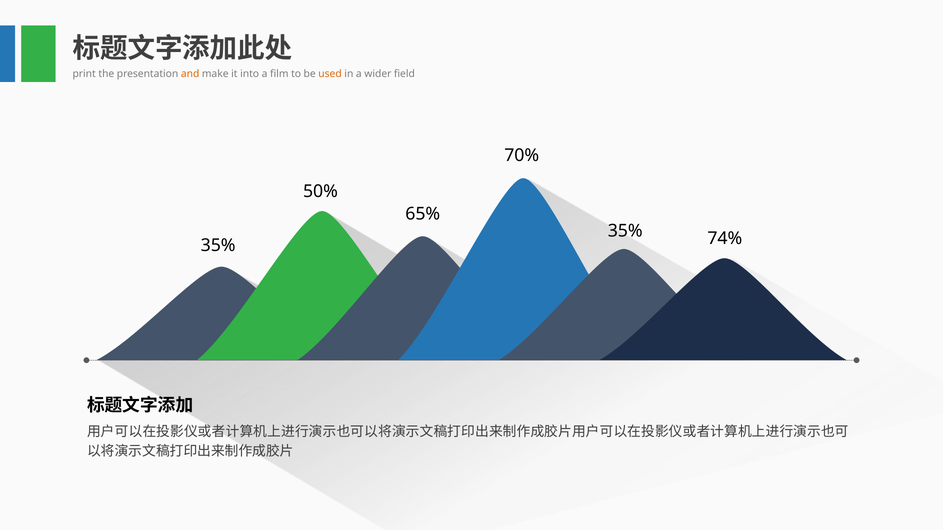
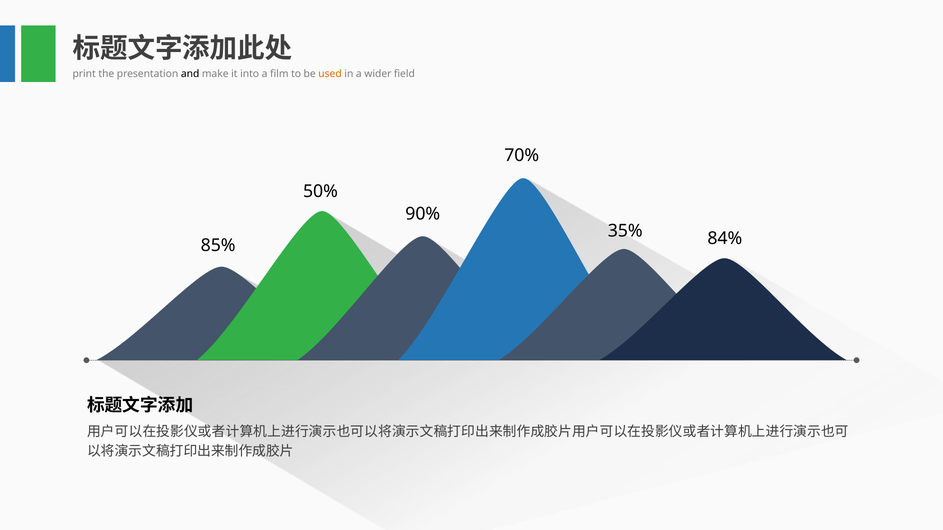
and colour: orange -> black (190, 74)
65%: 65% -> 90% (423, 214)
74%: 74% -> 84% (725, 239)
35%: 35% -> 85% (218, 246)
